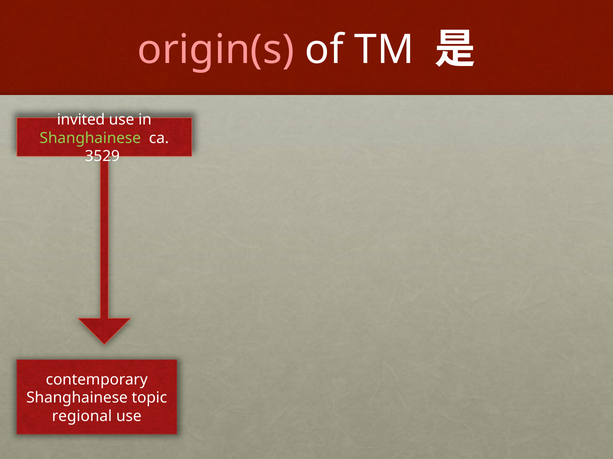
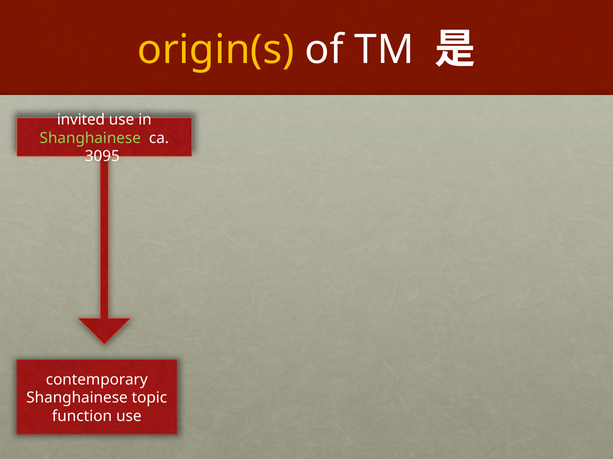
origin(s colour: pink -> yellow (216, 50)
3529: 3529 -> 3095 (102, 157)
regional: regional -> function (82, 417)
